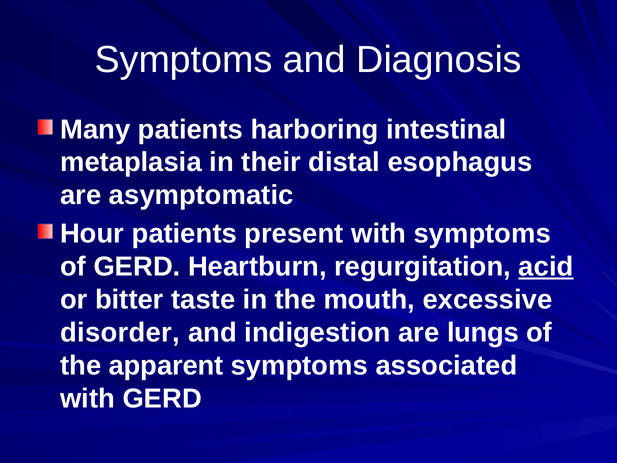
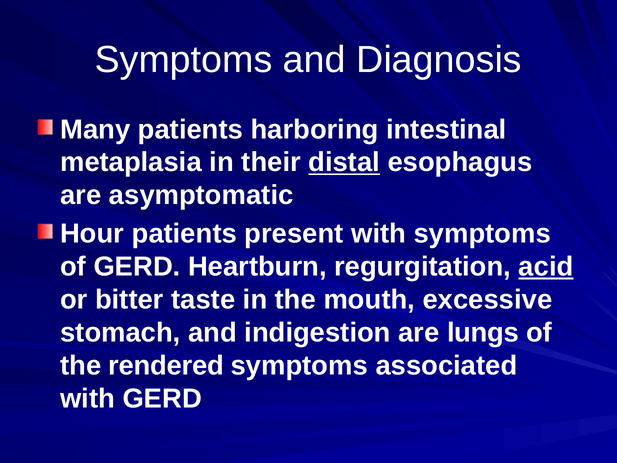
distal underline: none -> present (344, 162)
disorder: disorder -> stomach (120, 332)
apparent: apparent -> rendered (166, 365)
